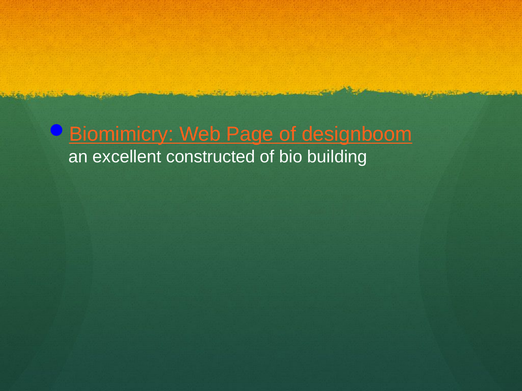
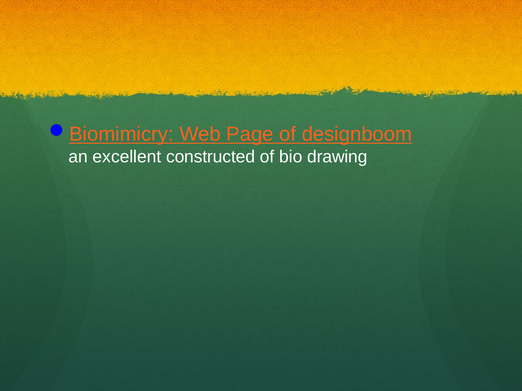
building: building -> drawing (337, 157)
